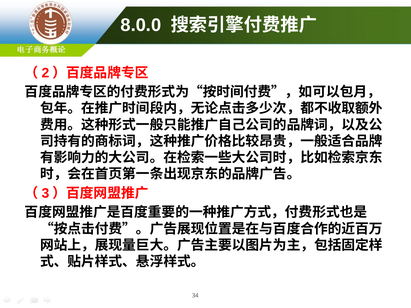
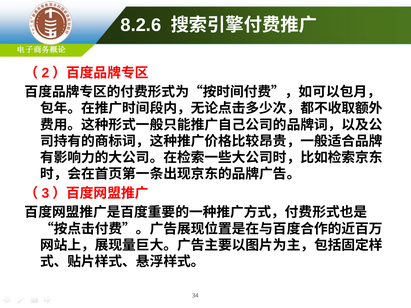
8.0.0: 8.0.0 -> 8.2.6 (141, 25)
